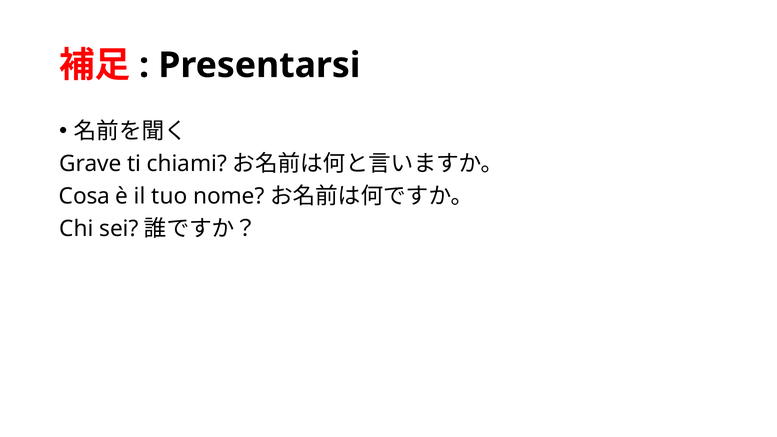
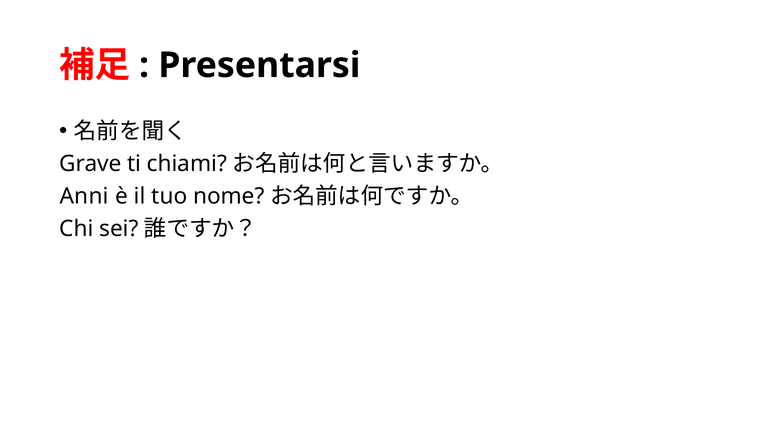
Cosa: Cosa -> Anni (84, 196)
